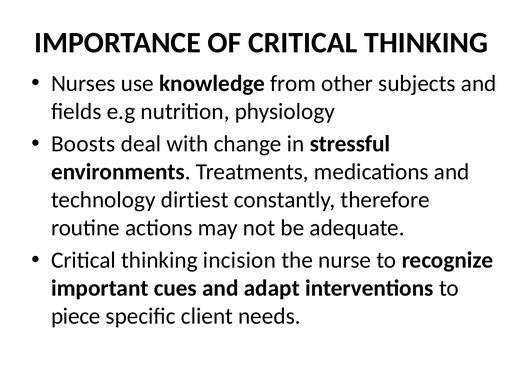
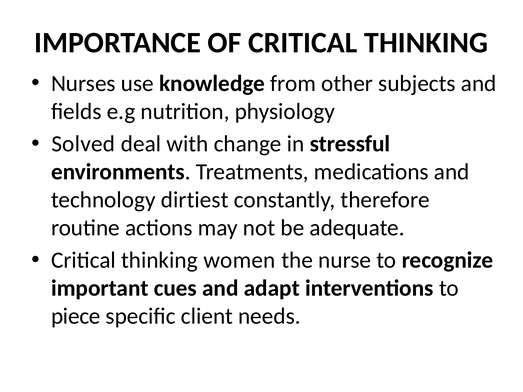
Boosts: Boosts -> Solved (83, 144)
incision: incision -> women (239, 260)
